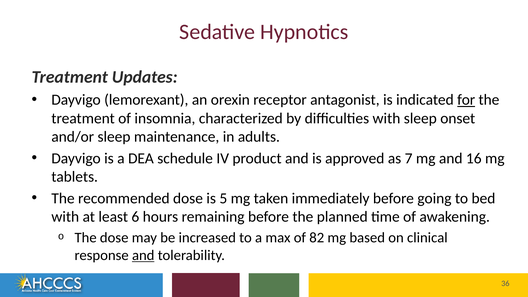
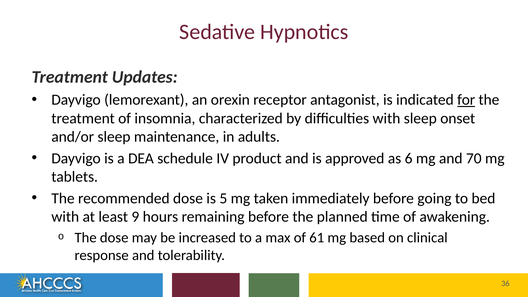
7: 7 -> 6 (409, 158)
16: 16 -> 70 (474, 158)
6: 6 -> 9 (135, 217)
82: 82 -> 61 (317, 238)
and underline: present -> none (143, 255)
